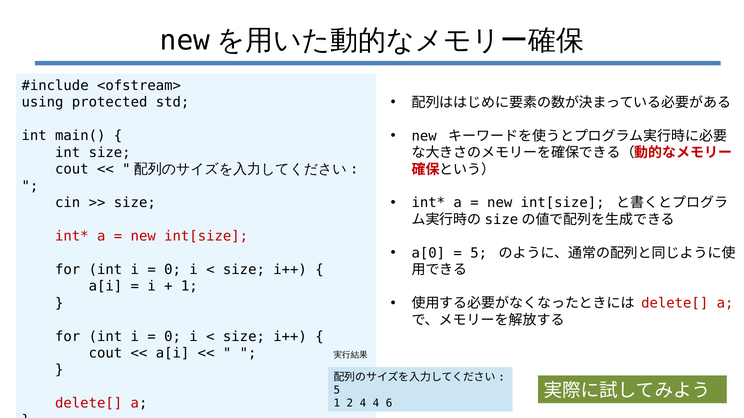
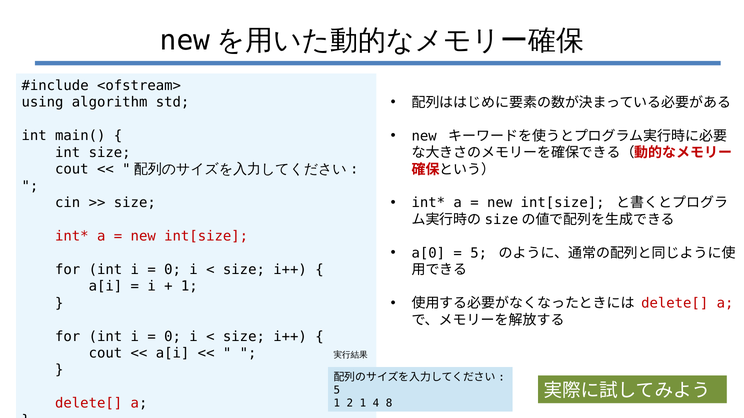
protected: protected -> algorithm (110, 102)
2 4: 4 -> 1 (363, 404)
6: 6 -> 8 (389, 404)
